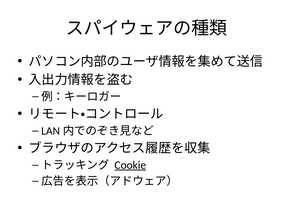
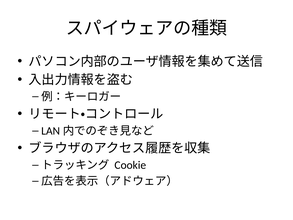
Cookie underline: present -> none (130, 165)
